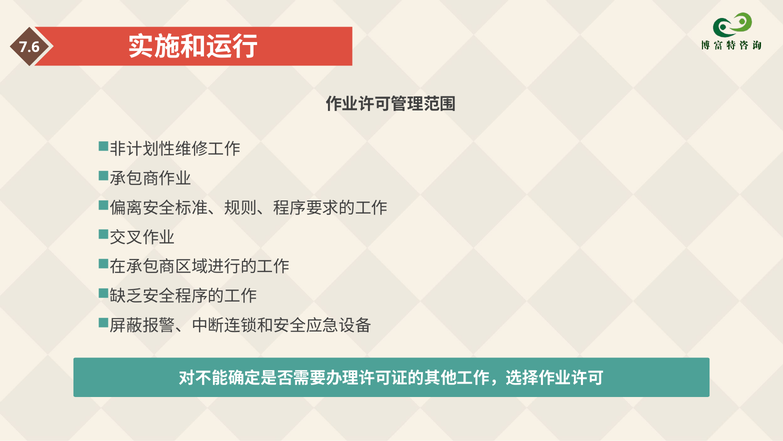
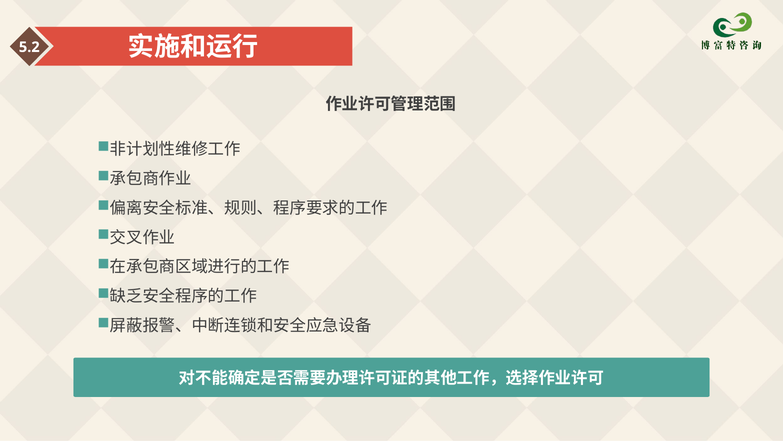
7.6: 7.6 -> 5.2 (29, 47)
